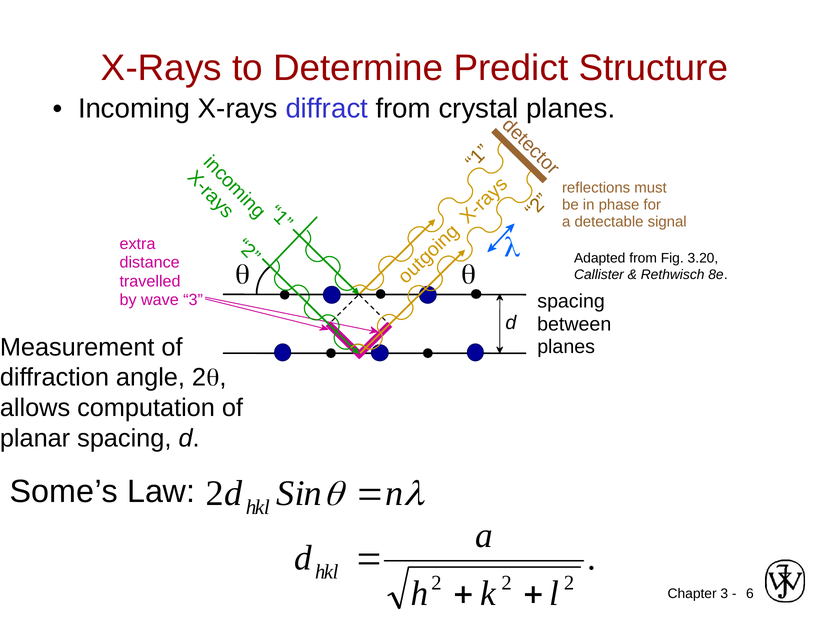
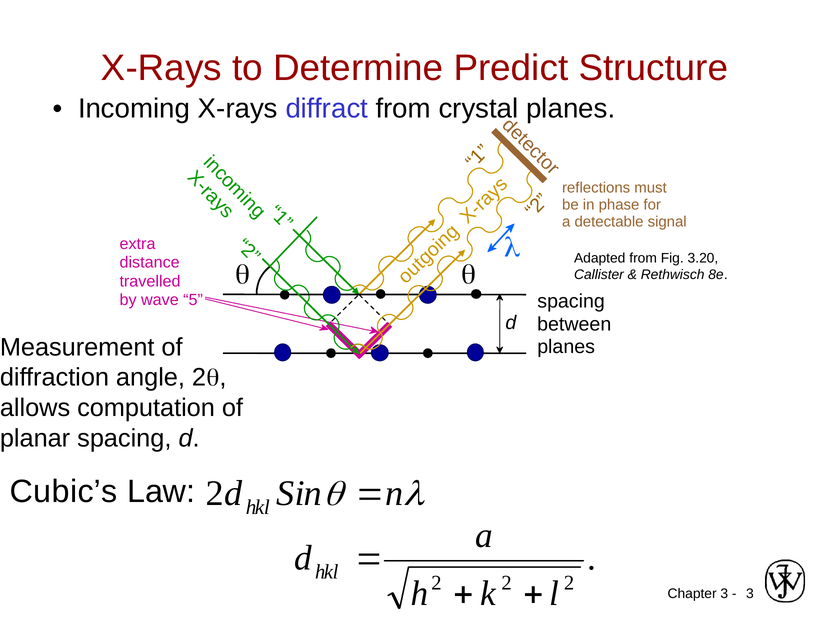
wave 3: 3 -> 5 (193, 300)
Some’s: Some’s -> Cubic’s (64, 492)
6: 6 -> 3 (750, 594)
